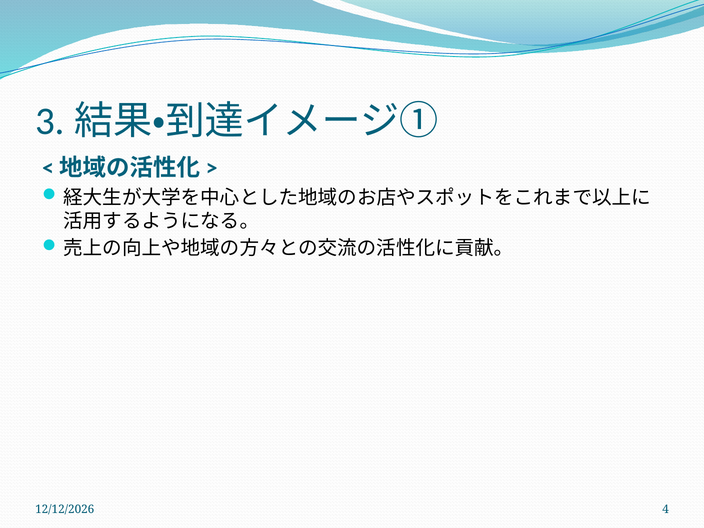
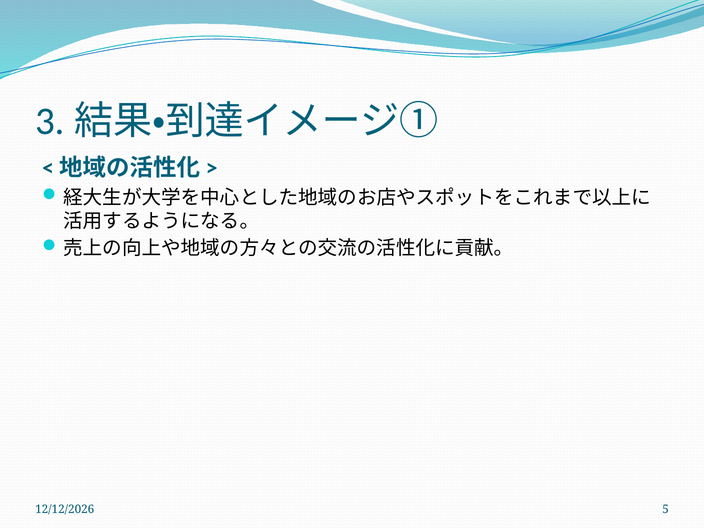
4: 4 -> 5 (666, 509)
